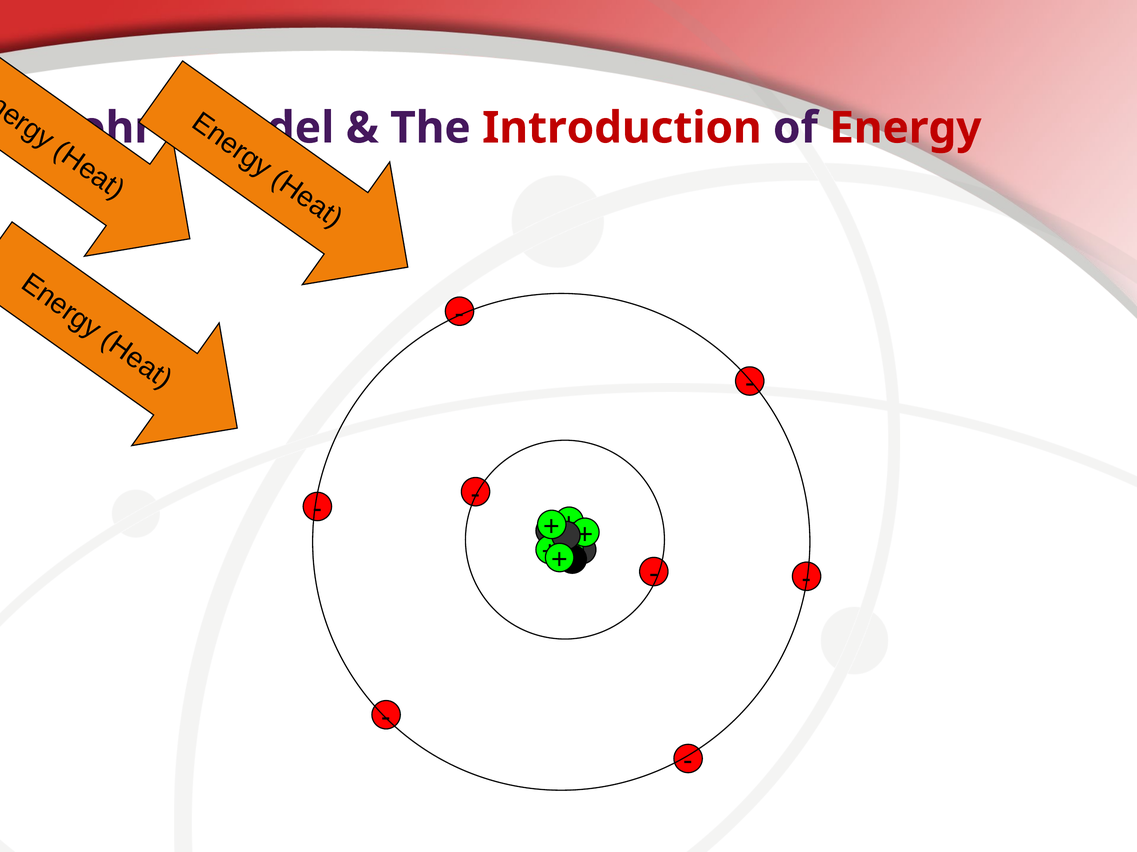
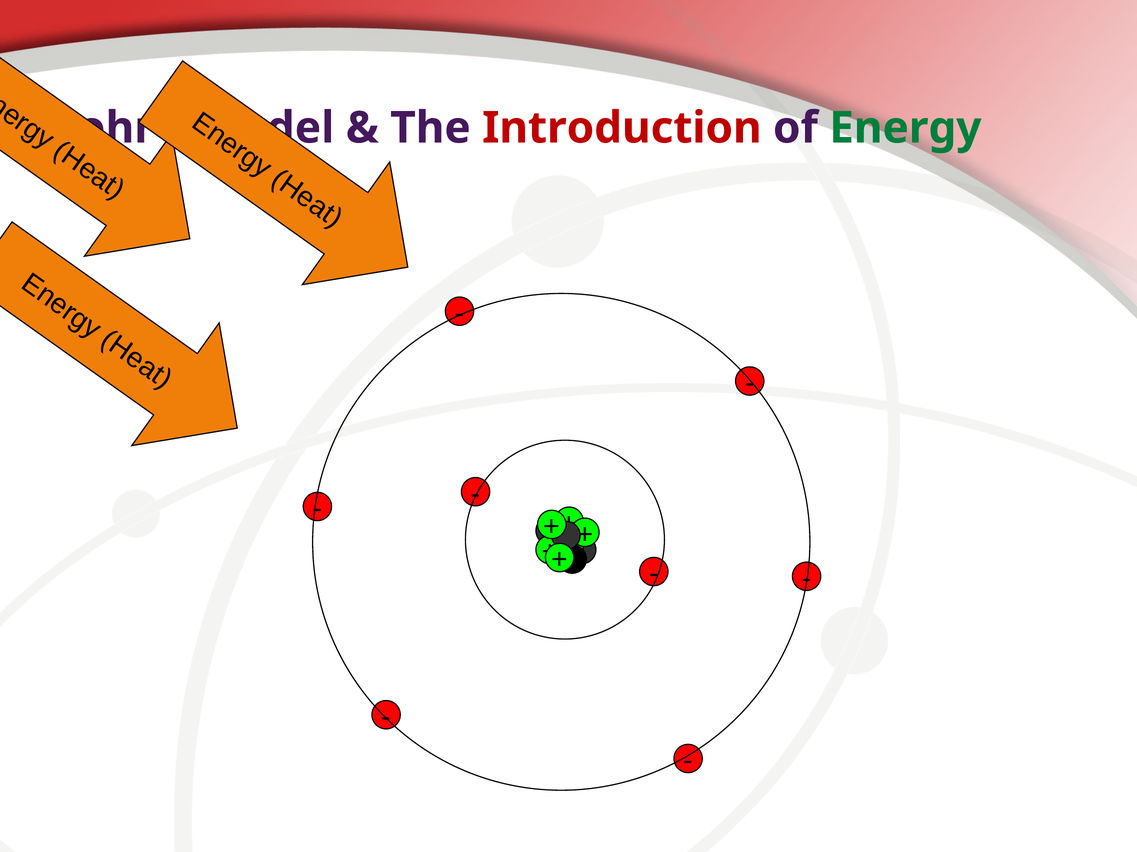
Energy colour: red -> green (905, 128)
